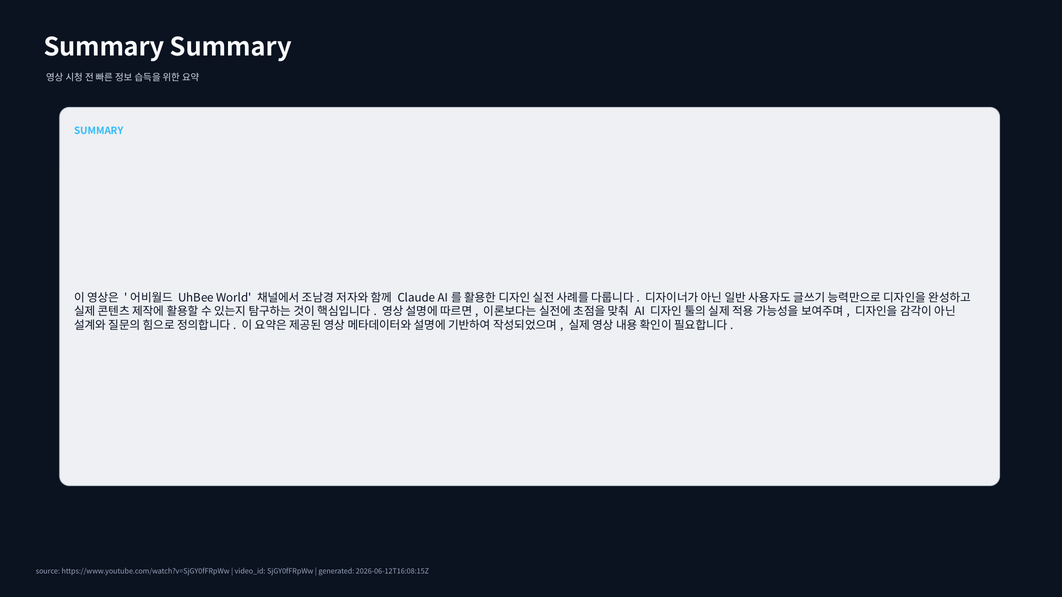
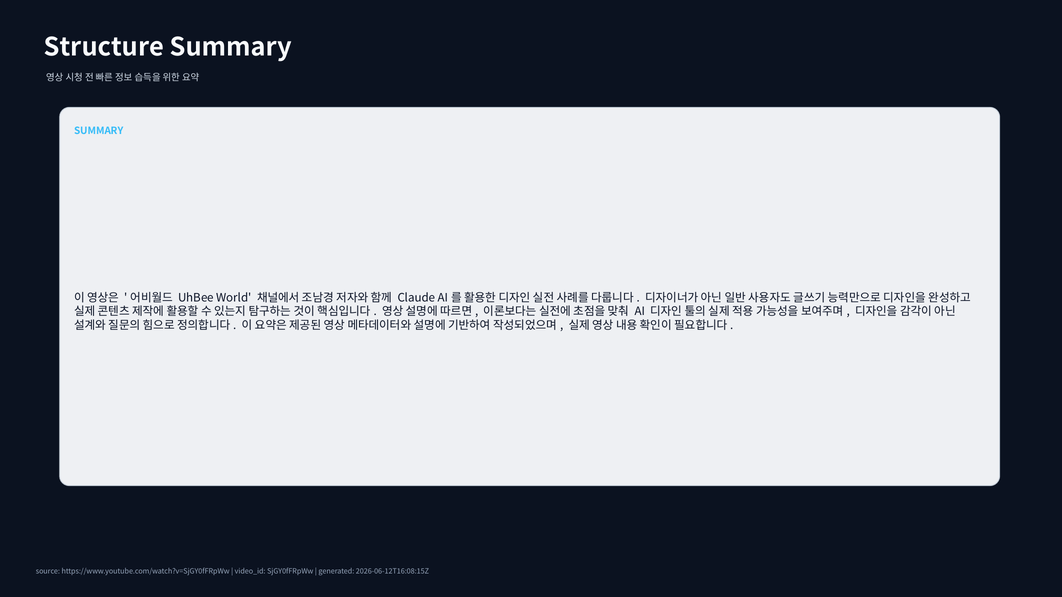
Summary: Summary -> Structure (104, 48)
